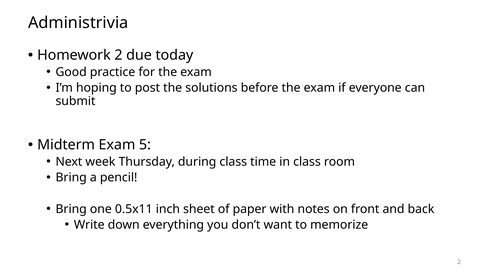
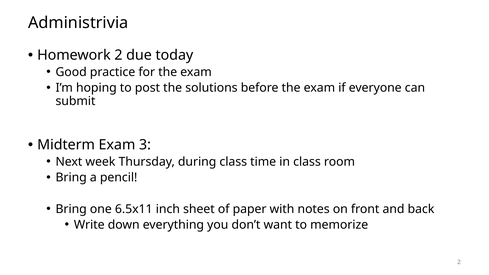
5: 5 -> 3 (145, 145)
0.5x11: 0.5x11 -> 6.5x11 (134, 209)
